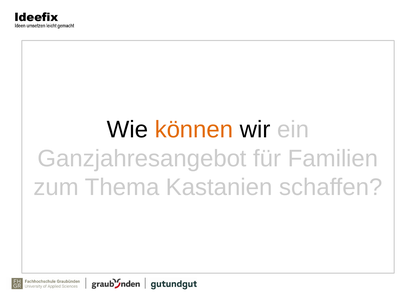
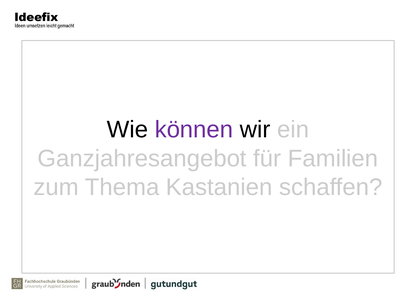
können colour: orange -> purple (194, 130)
